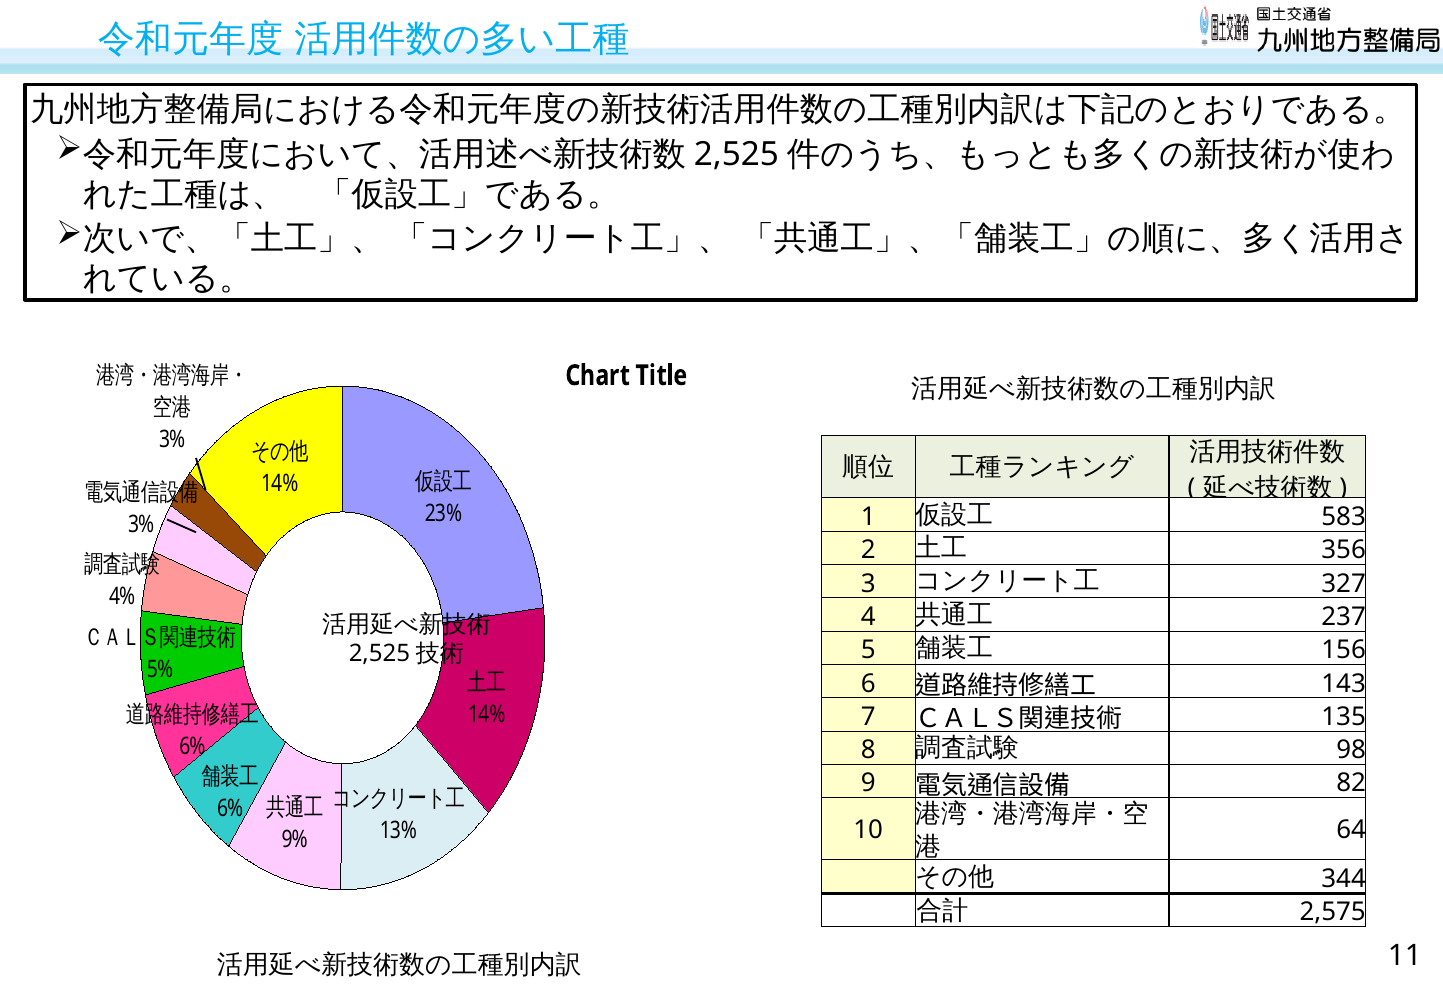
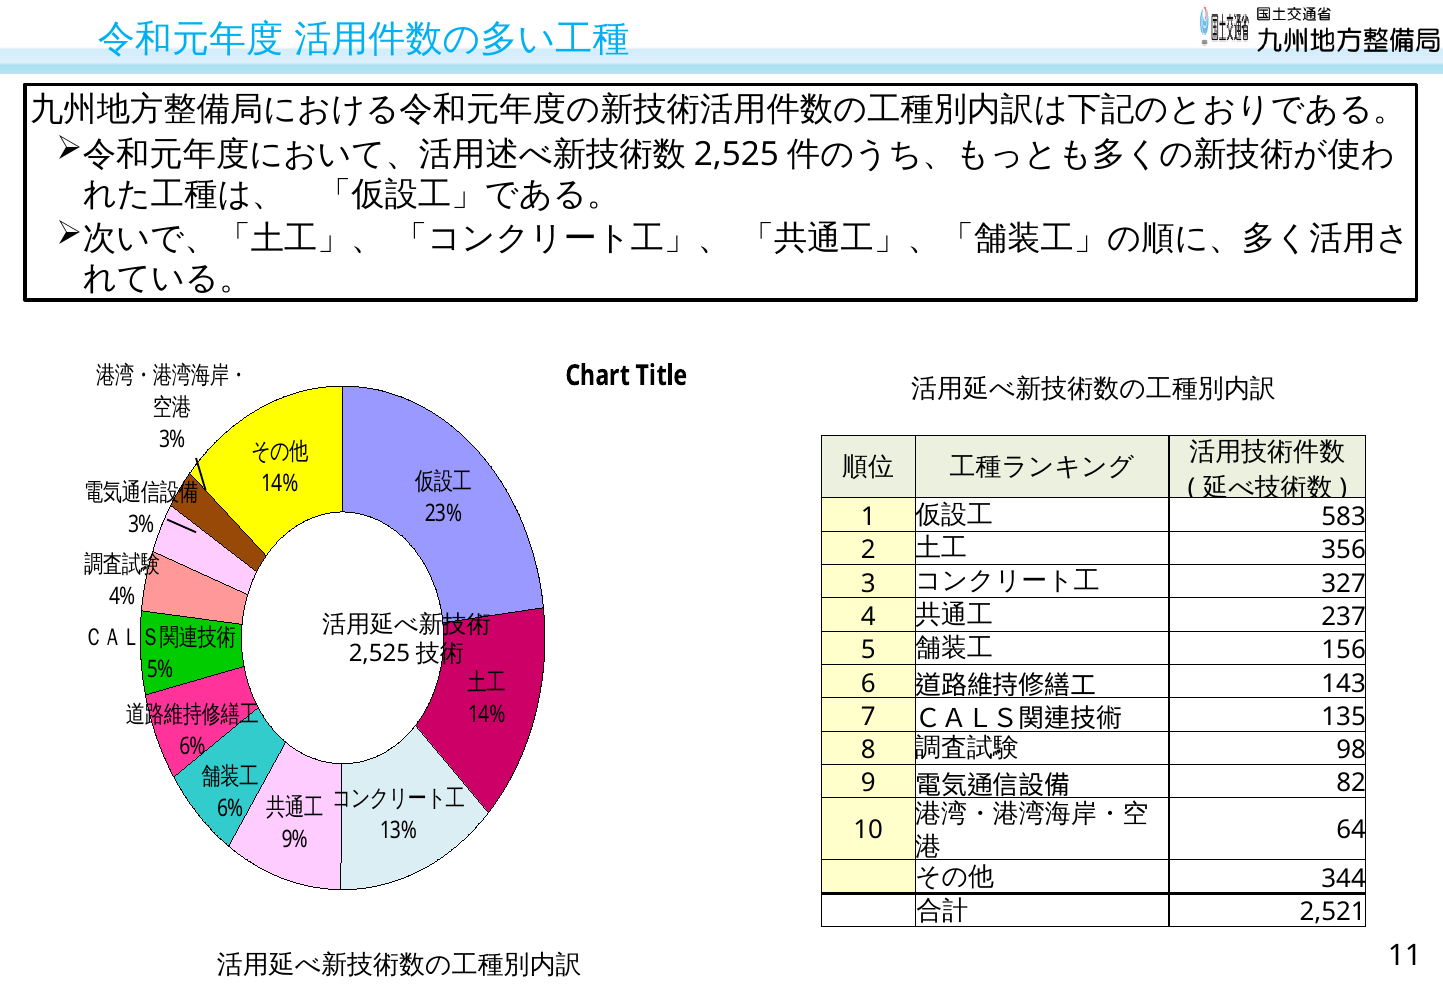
2,575: 2,575 -> 2,521 (1333, 912)
